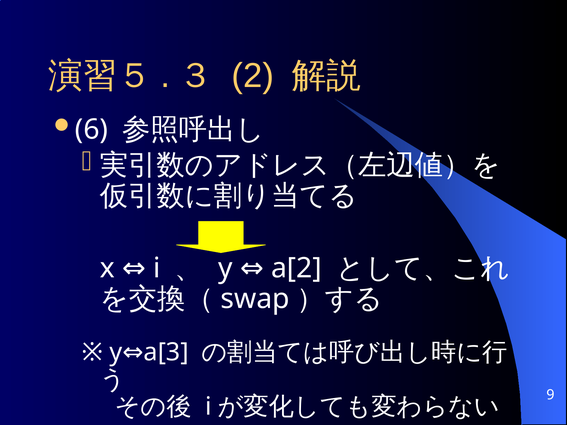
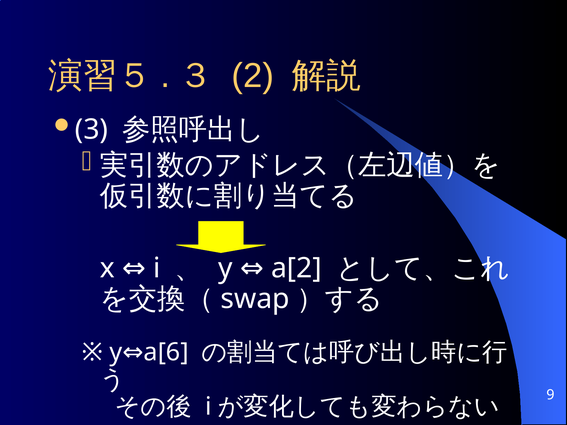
6: 6 -> 3 (92, 130)
a[3: a[3 -> a[6 (166, 352)
